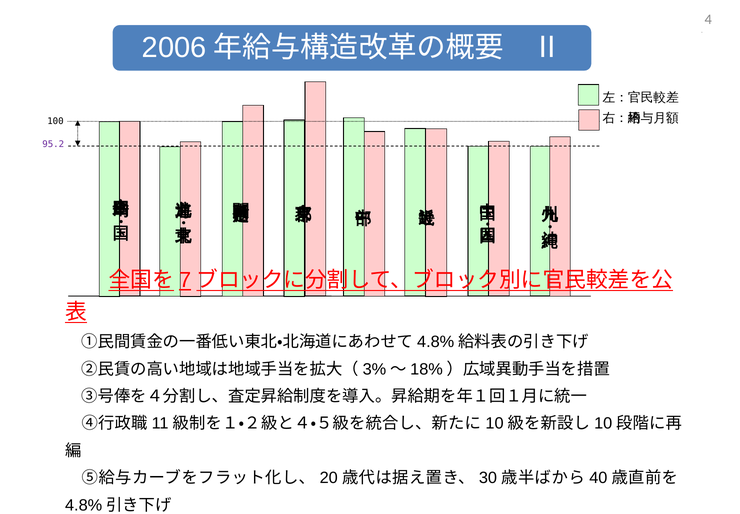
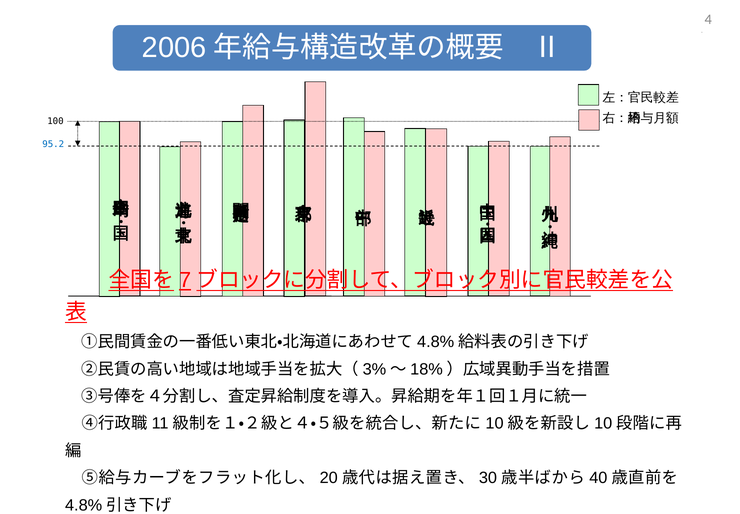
95.2 colour: purple -> blue (53, 144)
